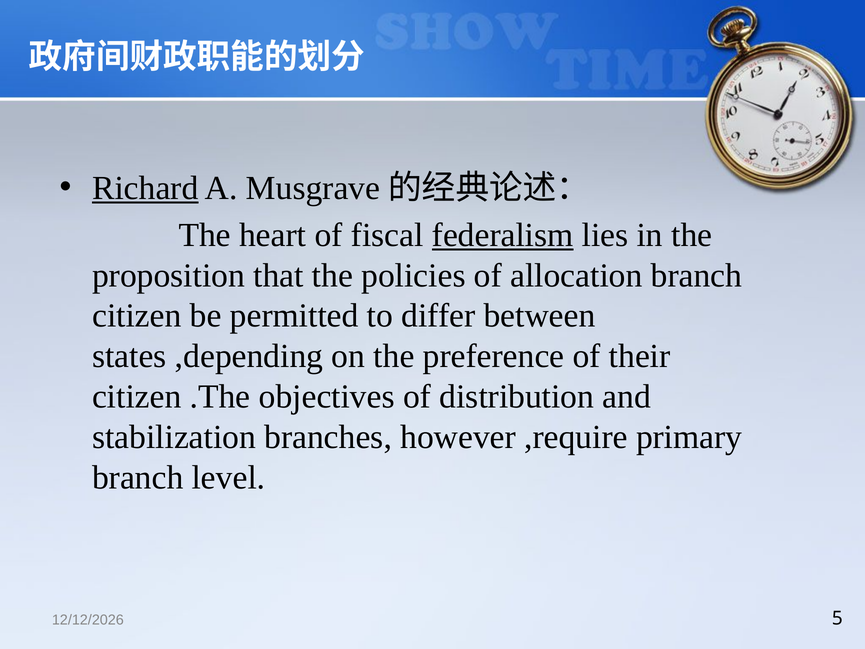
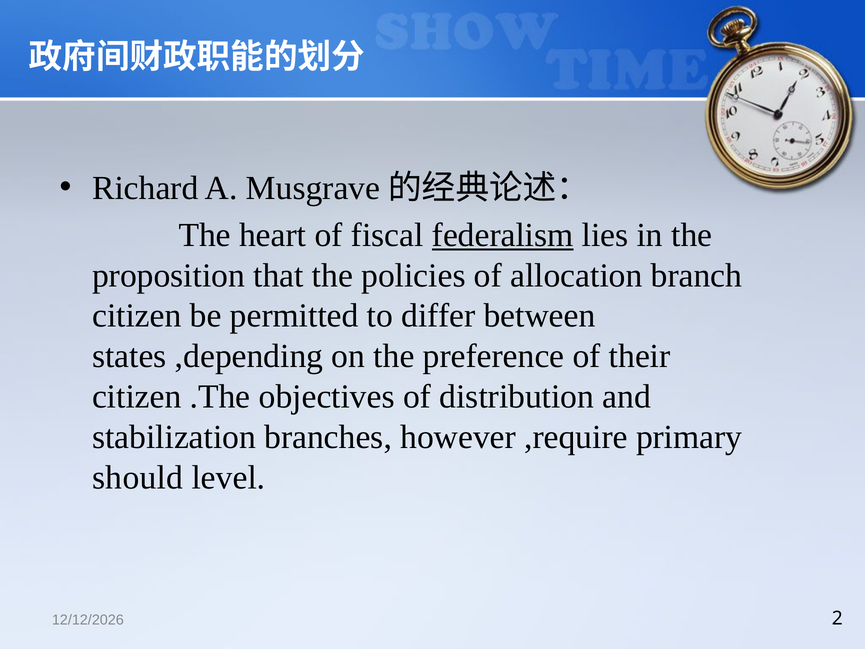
Richard underline: present -> none (145, 188)
branch: branch -> should (138, 477)
5: 5 -> 2 (837, 618)
